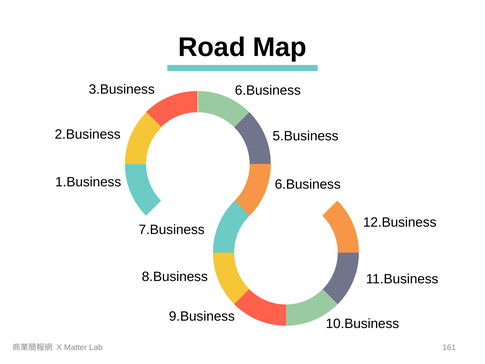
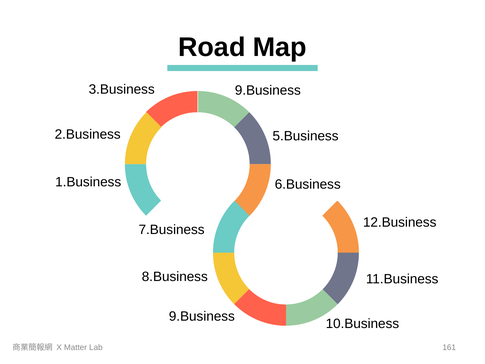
3.Business 6.Business: 6.Business -> 9.Business (268, 90)
